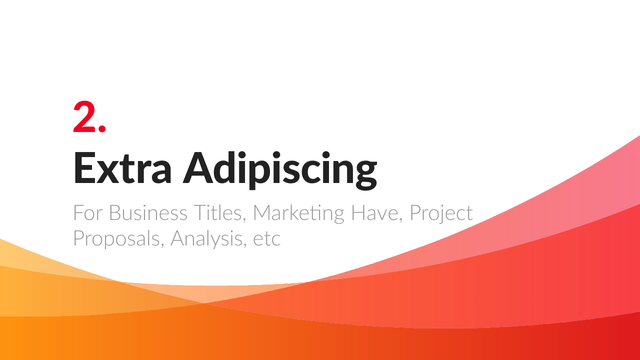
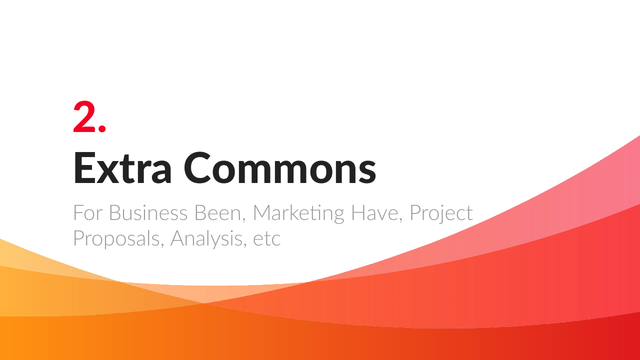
Adipiscing: Adipiscing -> Commons (280, 169)
Titles: Titles -> Been (220, 213)
